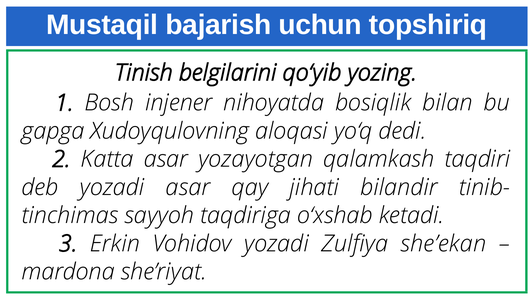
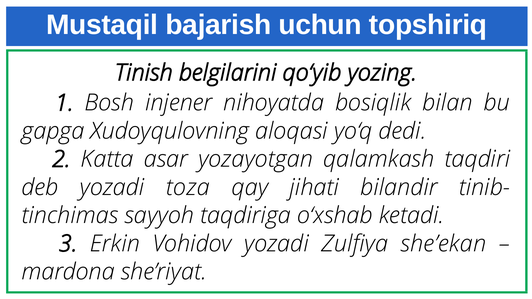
yozadi asar: asar -> toza (188, 188)
